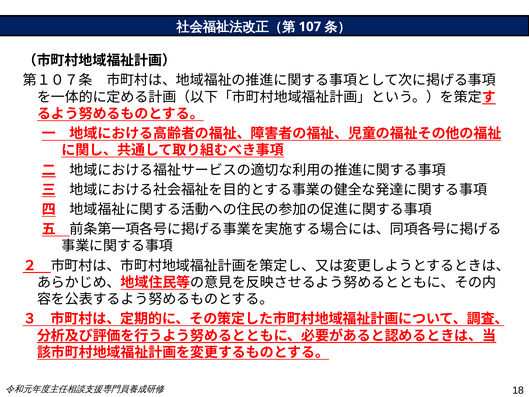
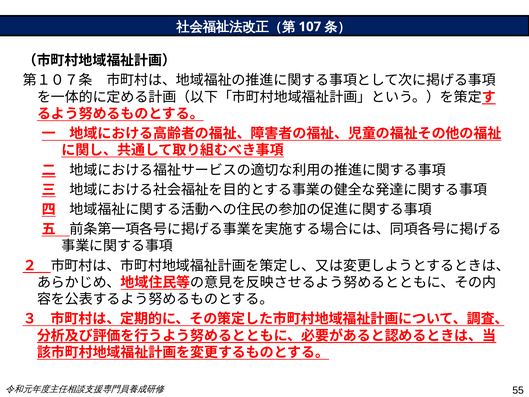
18: 18 -> 55 (518, 390)
